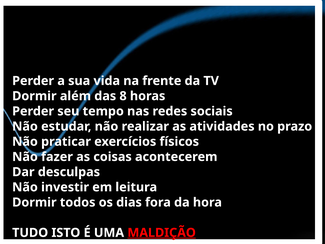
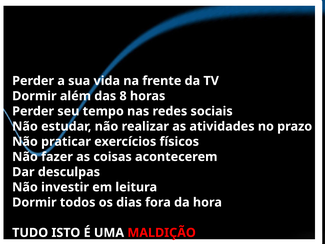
MALDIÇÃO underline: present -> none (162, 233)
